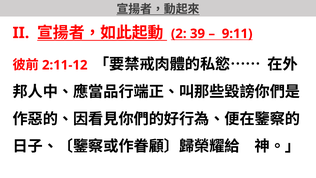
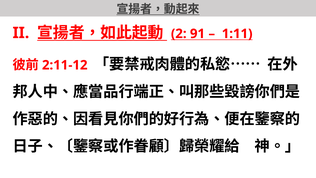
39: 39 -> 91 (197, 34)
9:11: 9:11 -> 1:11 (237, 34)
